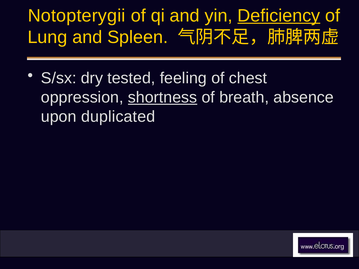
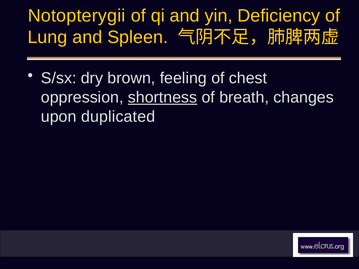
Deficiency underline: present -> none (279, 16)
tested: tested -> brown (131, 78)
absence: absence -> changes (304, 97)
